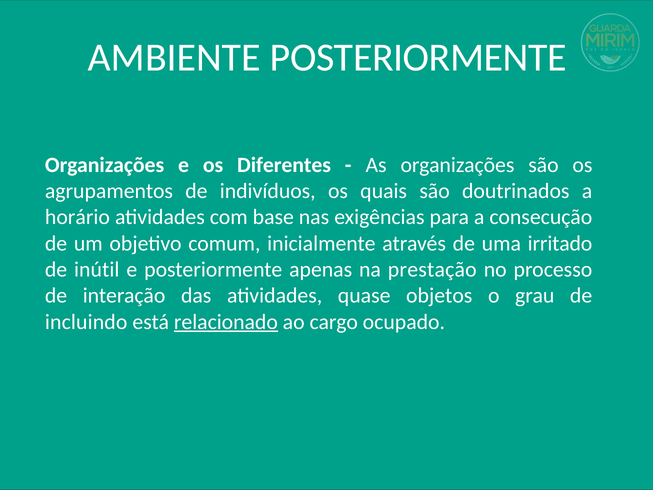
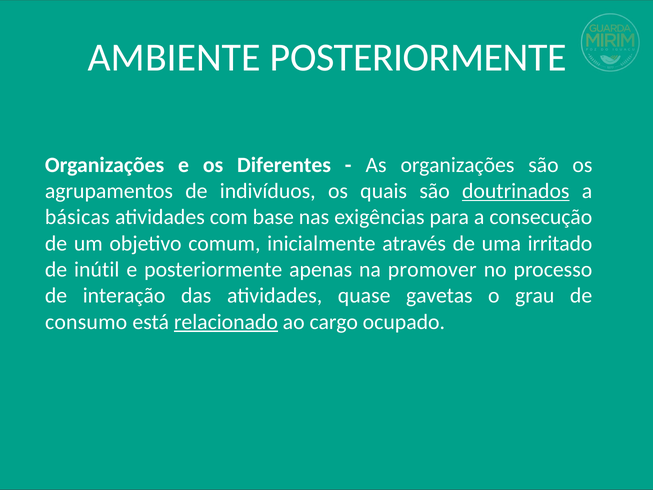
doutrinados underline: none -> present (516, 191)
horário: horário -> básicas (77, 217)
prestação: prestação -> promover (432, 269)
objetos: objetos -> gavetas (439, 296)
incluindo: incluindo -> consumo (86, 322)
